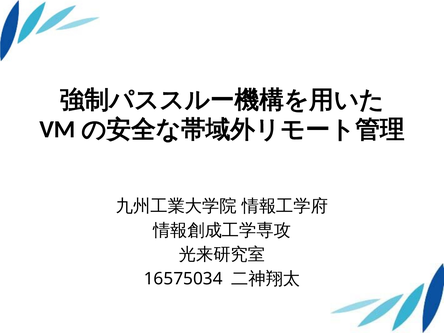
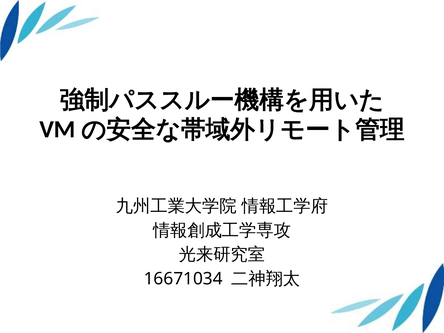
16575034: 16575034 -> 16671034 (183, 279)
